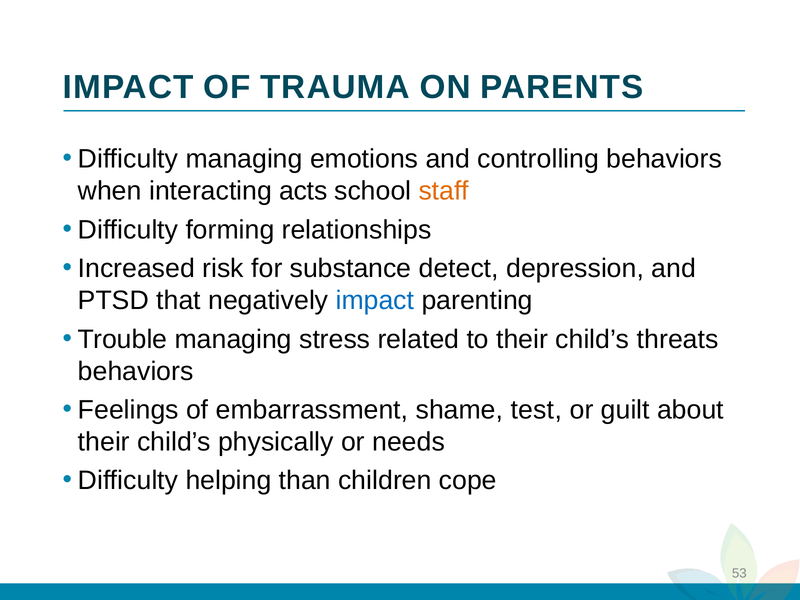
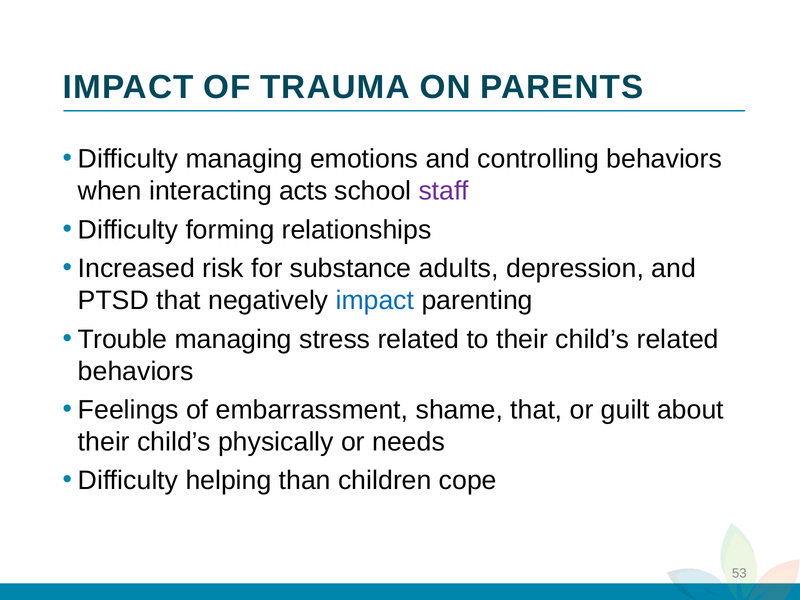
staff colour: orange -> purple (444, 191)
detect: detect -> adults (459, 269)
child’s threats: threats -> related (678, 339)
shame test: test -> that (536, 410)
